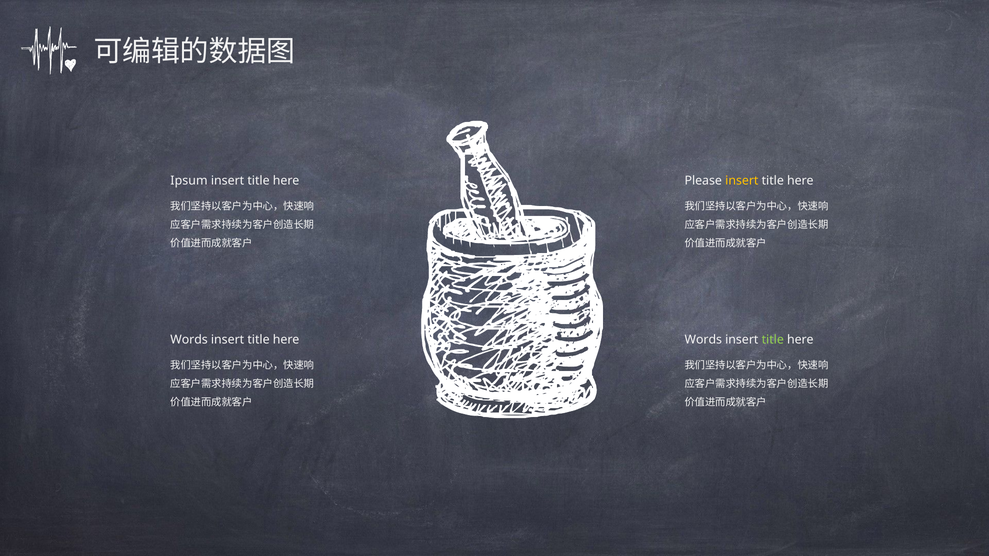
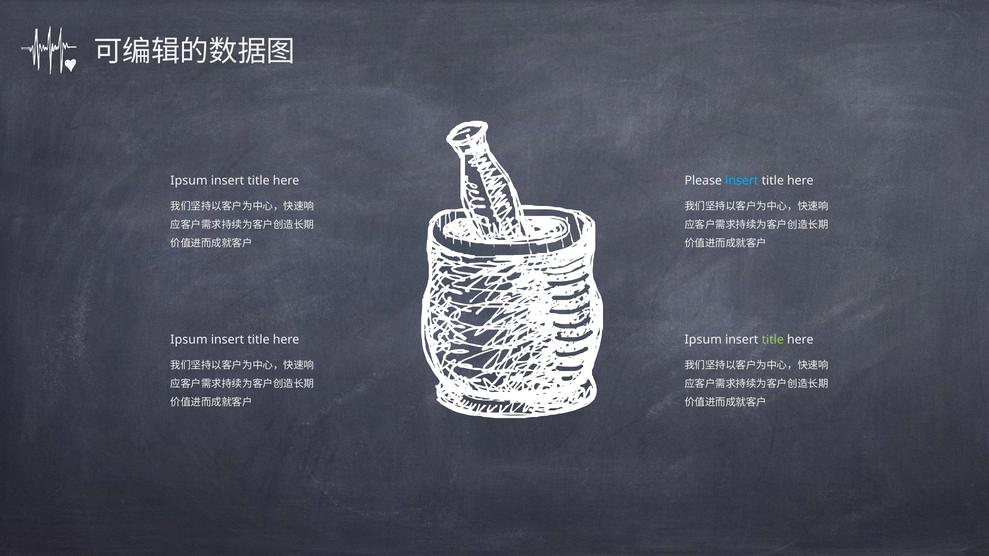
insert colour: yellow -> light blue (742, 181)
Words: Words -> Ipsum (189, 340)
Words: Words -> Ipsum (703, 340)
